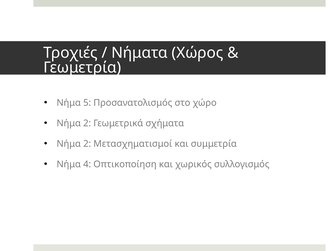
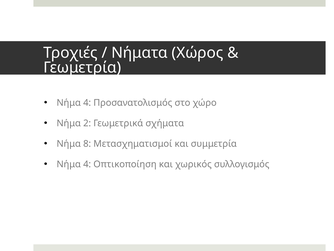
5: 5 -> 4 (87, 103)
2: 2 -> 8 (87, 144)
